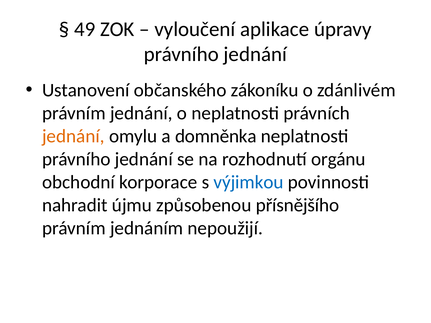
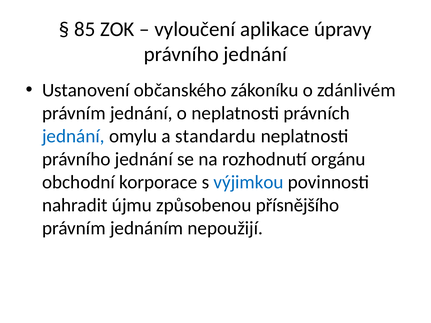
49: 49 -> 85 (85, 29)
jednání colour: orange -> blue (73, 136)
domněnka: domněnka -> standardu (216, 136)
